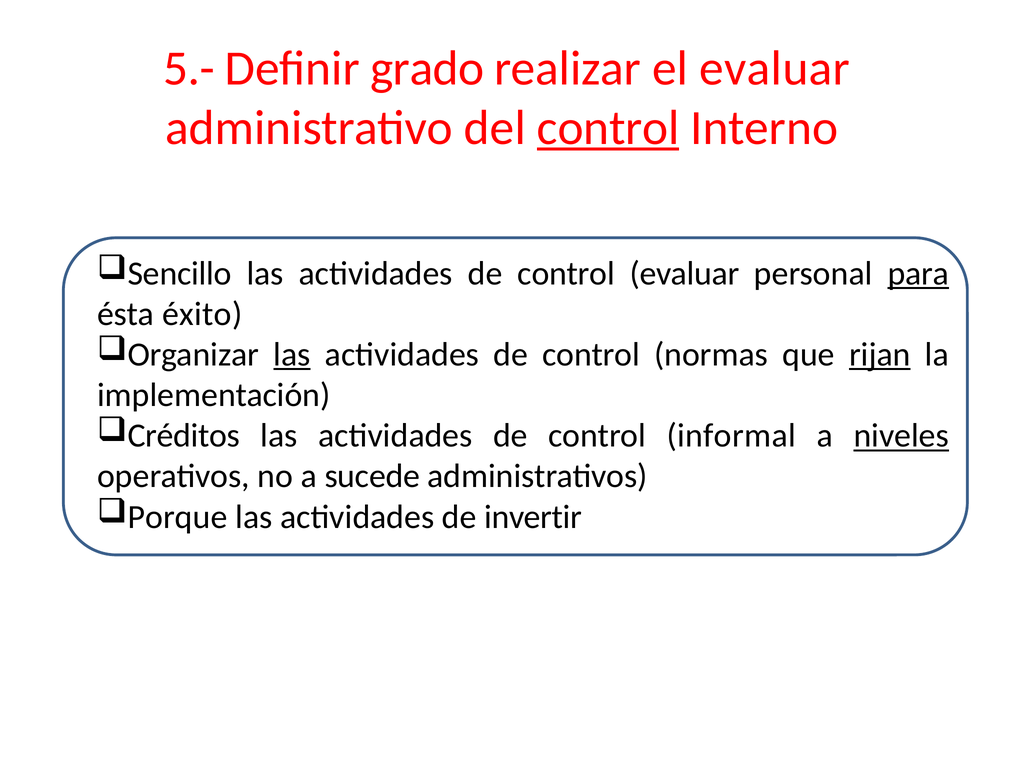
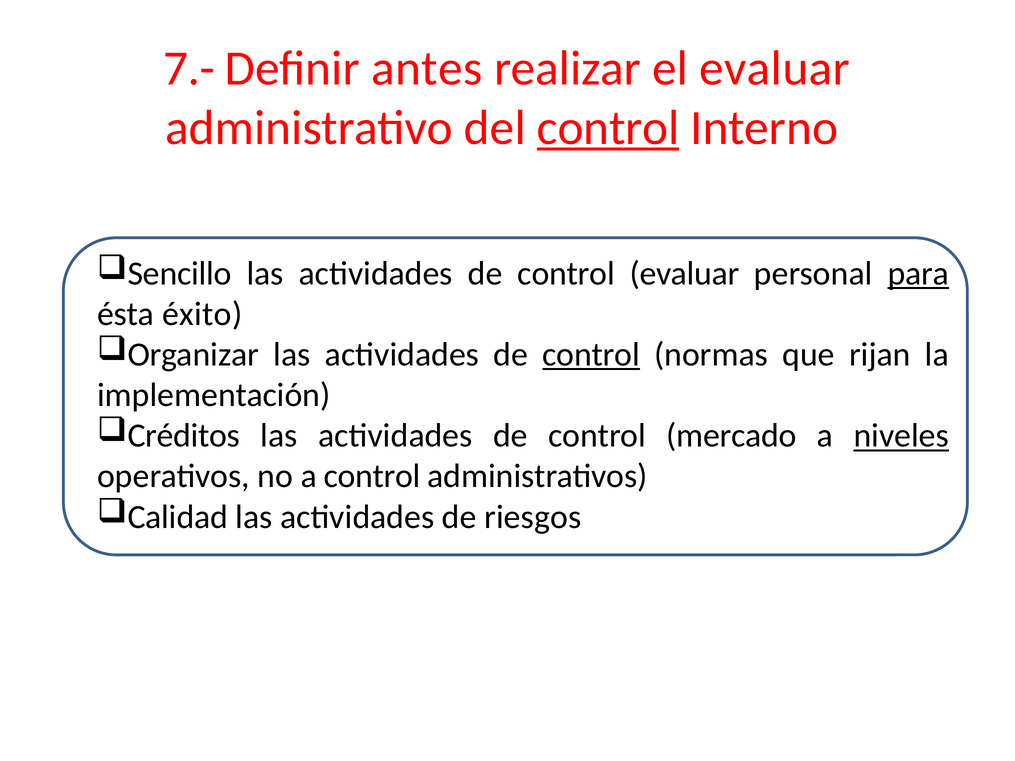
5.-: 5.- -> 7.- (189, 69)
grado: grado -> antes (427, 69)
las underline: present -> none (292, 355)
control underline: none -> present (591, 355)
rijan underline: present -> none (880, 355)
informal: informal -> mercado (732, 436)
a sucede: sucede -> control (372, 476)
Porque: Porque -> Calidad (178, 517)
invertir: invertir -> riesgos (533, 517)
